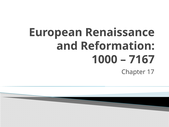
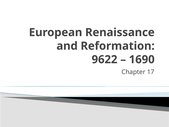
1000: 1000 -> 9622 (105, 59)
7167: 7167 -> 1690 (142, 59)
